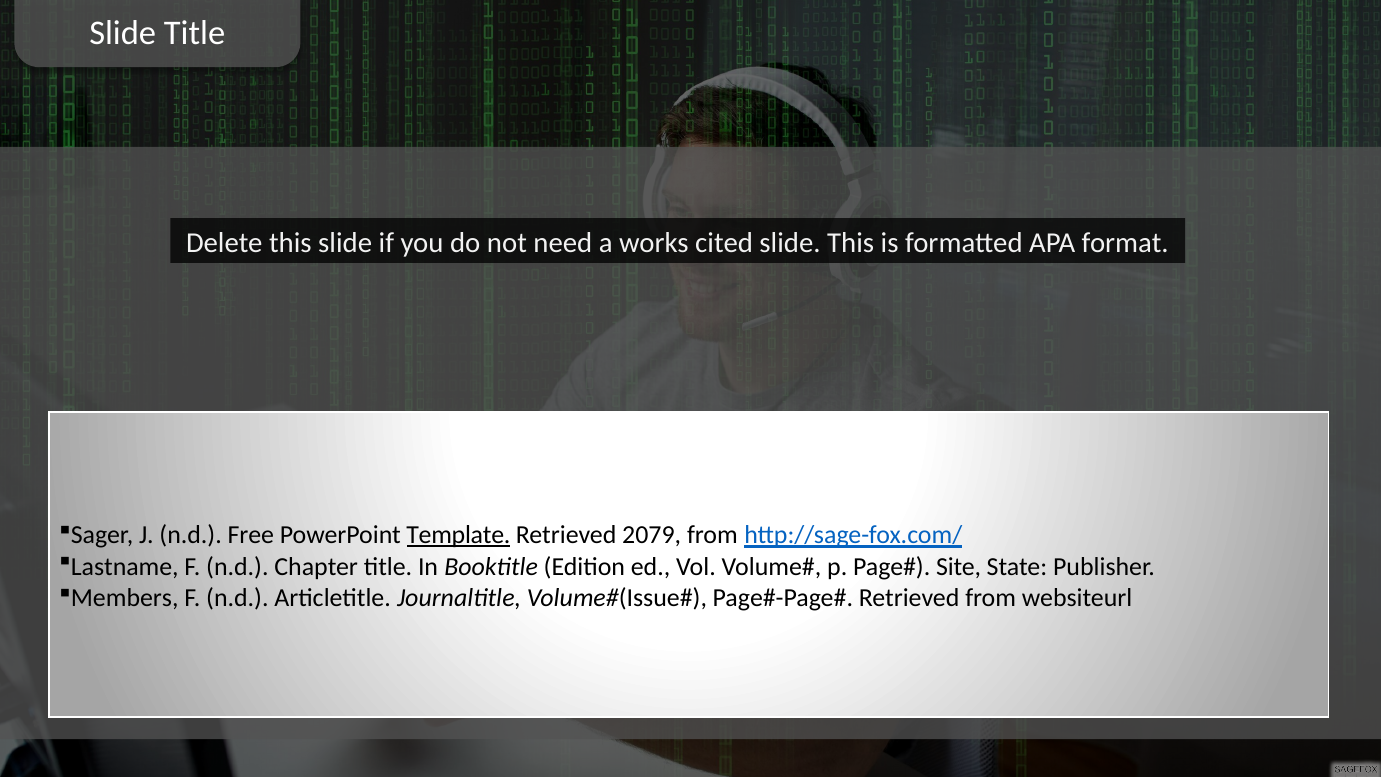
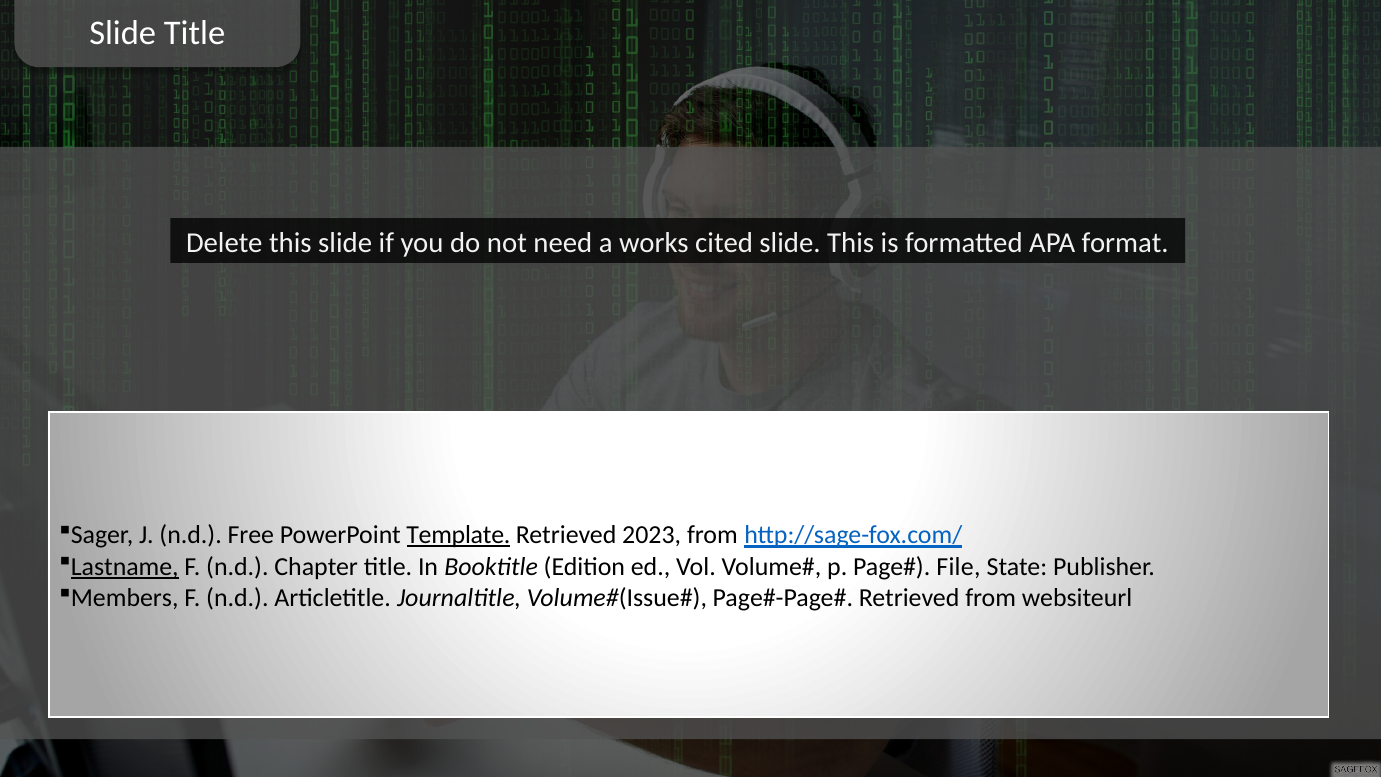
2079: 2079 -> 2023 (652, 535)
Lastname underline: none -> present (125, 567)
Site: Site -> File (958, 567)
